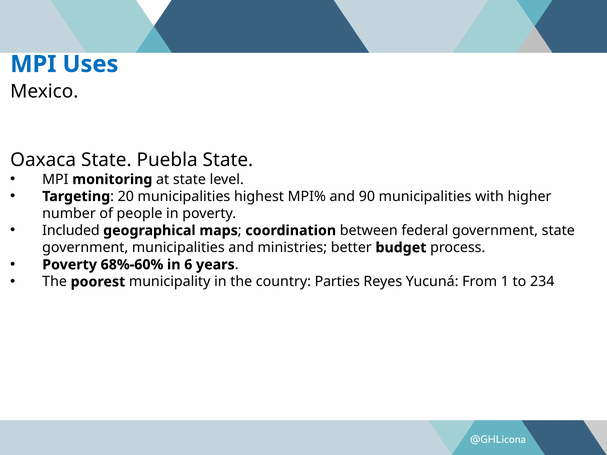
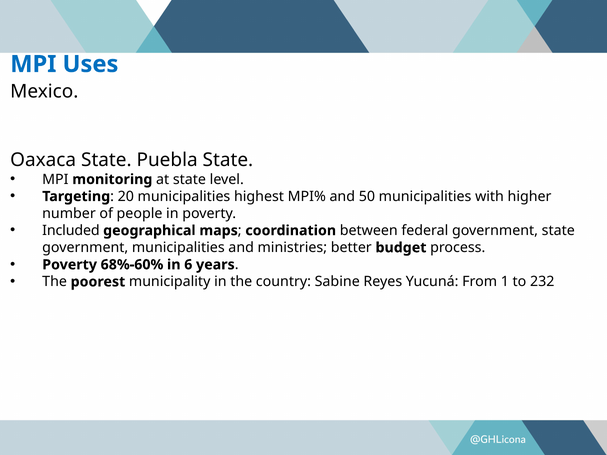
90: 90 -> 50 (367, 197)
Parties: Parties -> Sabine (337, 282)
234: 234 -> 232 (542, 282)
